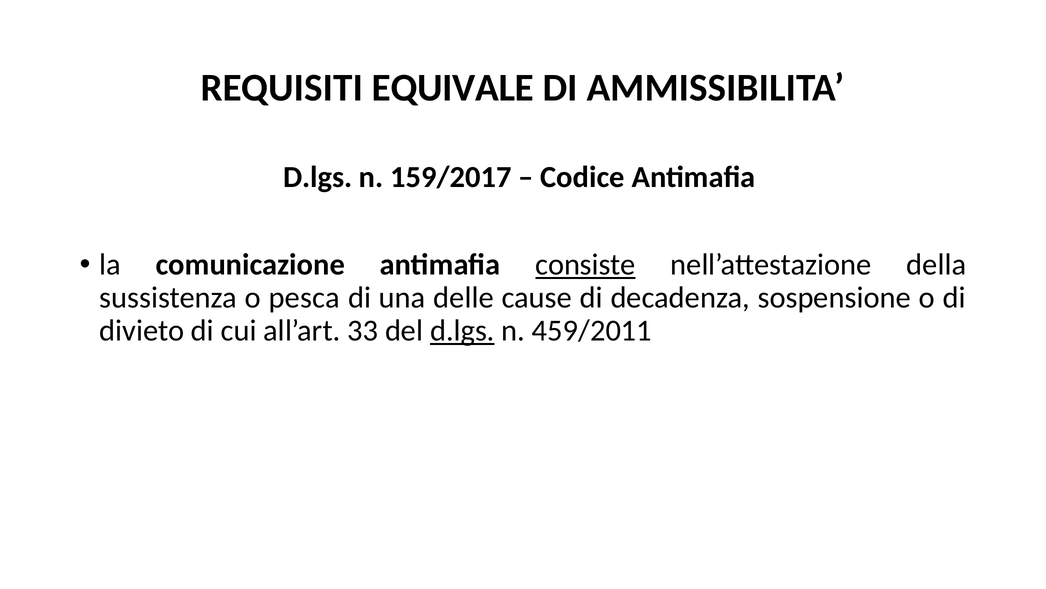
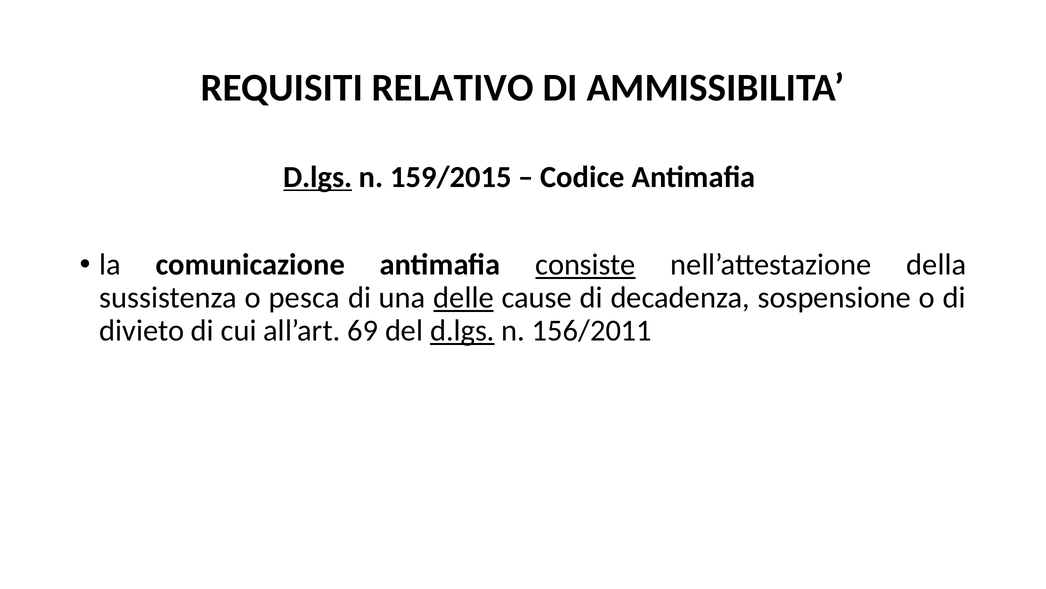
EQUIVALE: EQUIVALE -> RELATIVO (453, 88)
D.lgs underline: none -> present (318, 177)
159/2017: 159/2017 -> 159/2015 (451, 177)
delle underline: none -> present (464, 298)
33: 33 -> 69 (363, 330)
459/2011: 459/2011 -> 156/2011 (592, 330)
